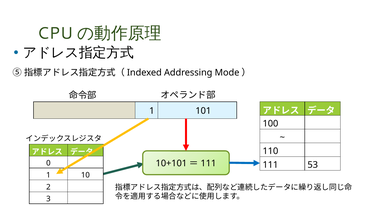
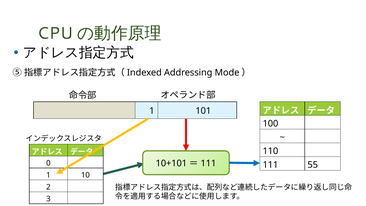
53: 53 -> 55 (313, 165)
